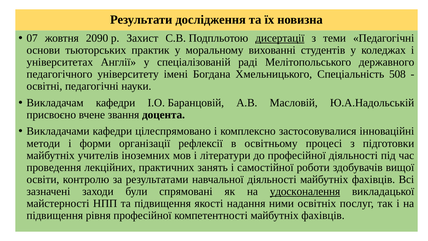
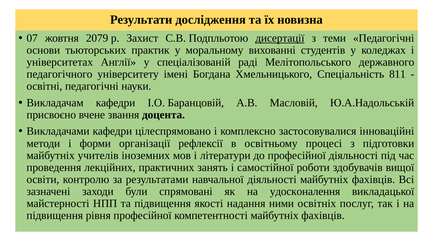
2090: 2090 -> 2079 (97, 38)
508: 508 -> 811 (397, 74)
удосконалення underline: present -> none (305, 191)
